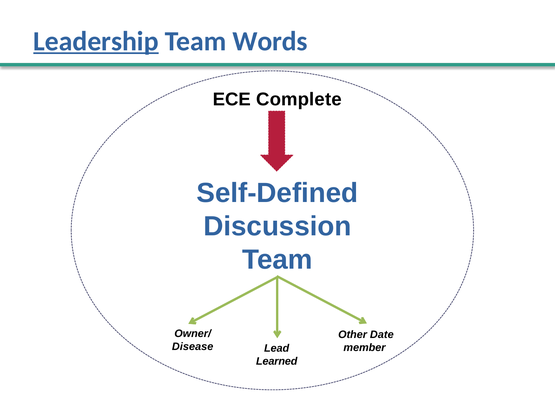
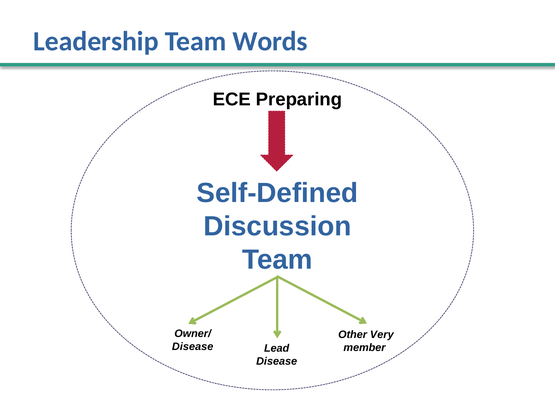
Leadership underline: present -> none (96, 41)
Complete: Complete -> Preparing (299, 99)
Date: Date -> Very (382, 335)
Learned: Learned -> Disease (277, 361)
